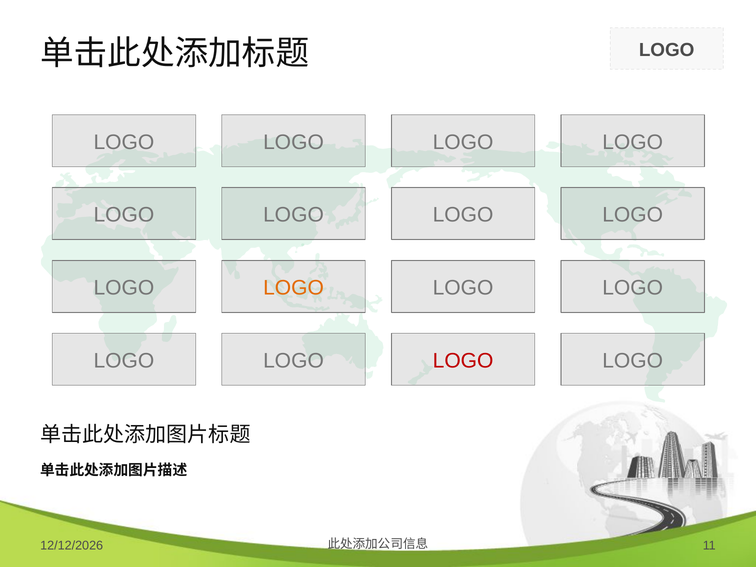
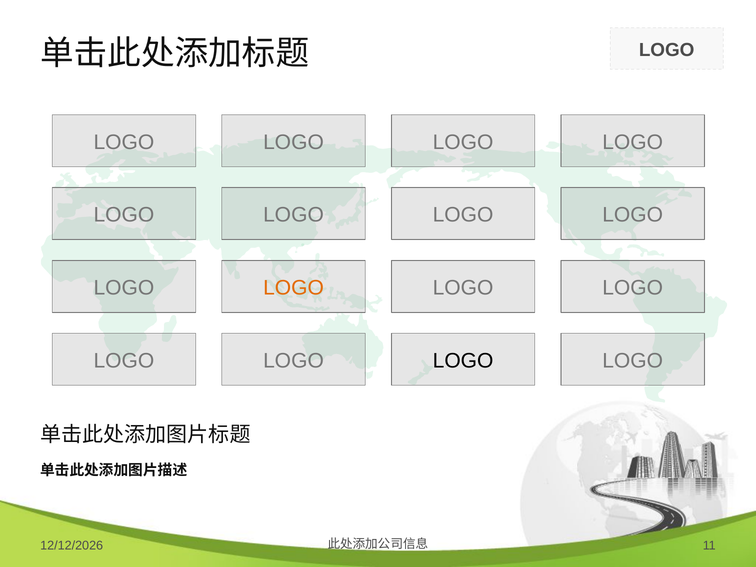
LOGO colour: red -> black (463, 361)
